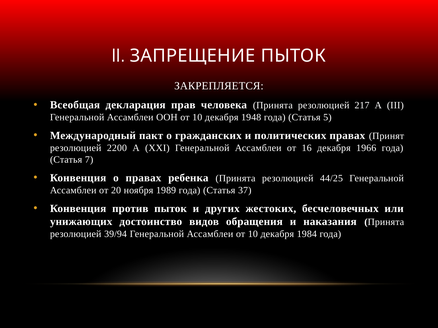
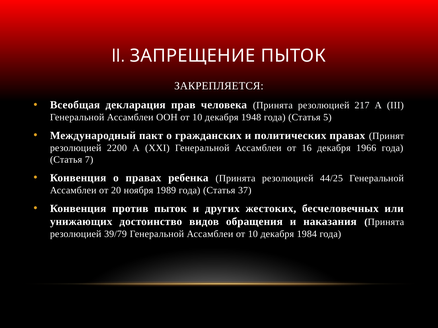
39/94: 39/94 -> 39/79 (116, 234)
